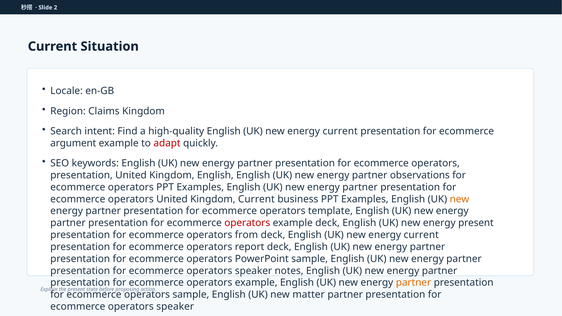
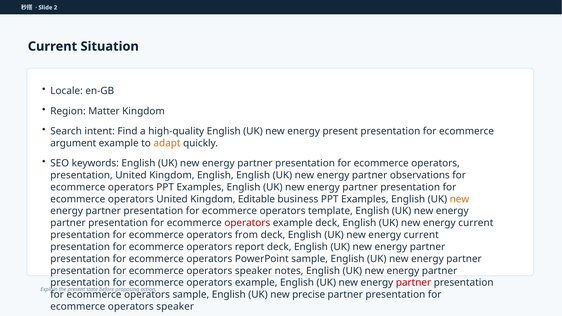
Claims: Claims -> Matter (104, 111)
current: current -> present (340, 131)
adapt colour: red -> orange (167, 143)
Kingdom Current: Current -> Editable (256, 199)
present: present -> current (476, 223)
partner colour: orange -> red (413, 283)
matter: matter -> precise (309, 295)
